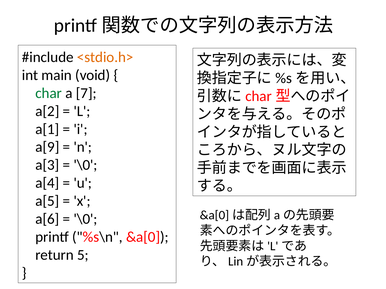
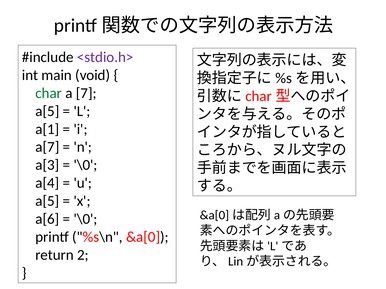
<stdio.h> colour: orange -> purple (105, 57)
a[2: a[2 -> a[5 (47, 111)
a[9: a[9 -> a[7 (47, 147)
5: 5 -> 2 (83, 255)
